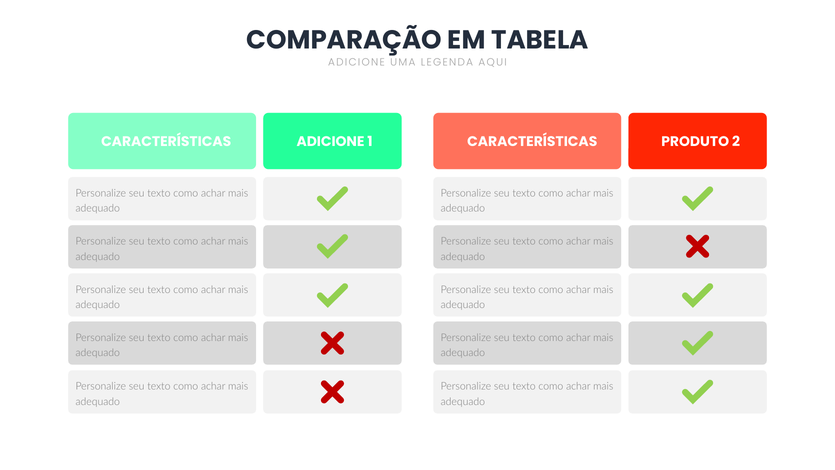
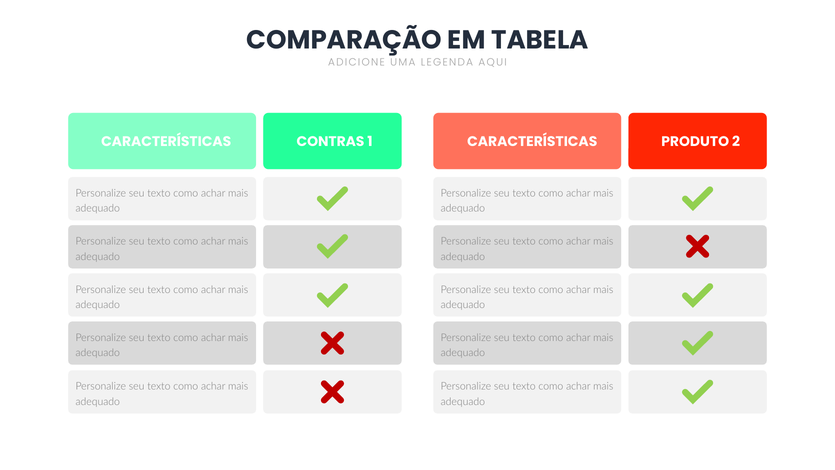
CARACTERÍSTICAS ADICIONE: ADICIONE -> CONTRAS (331, 142)
